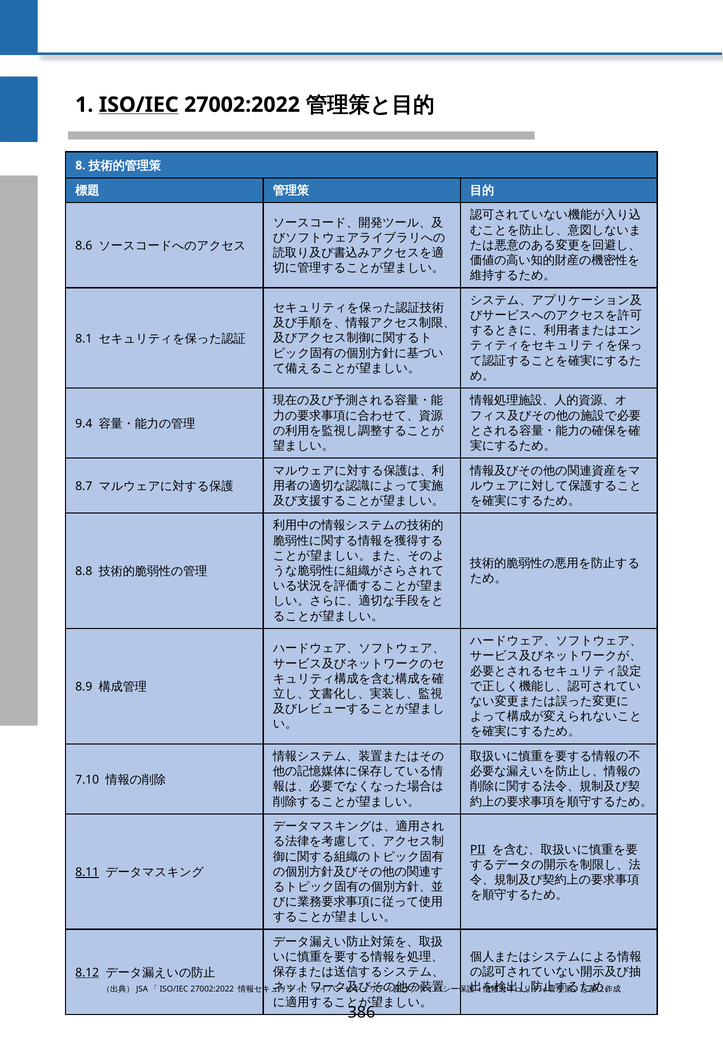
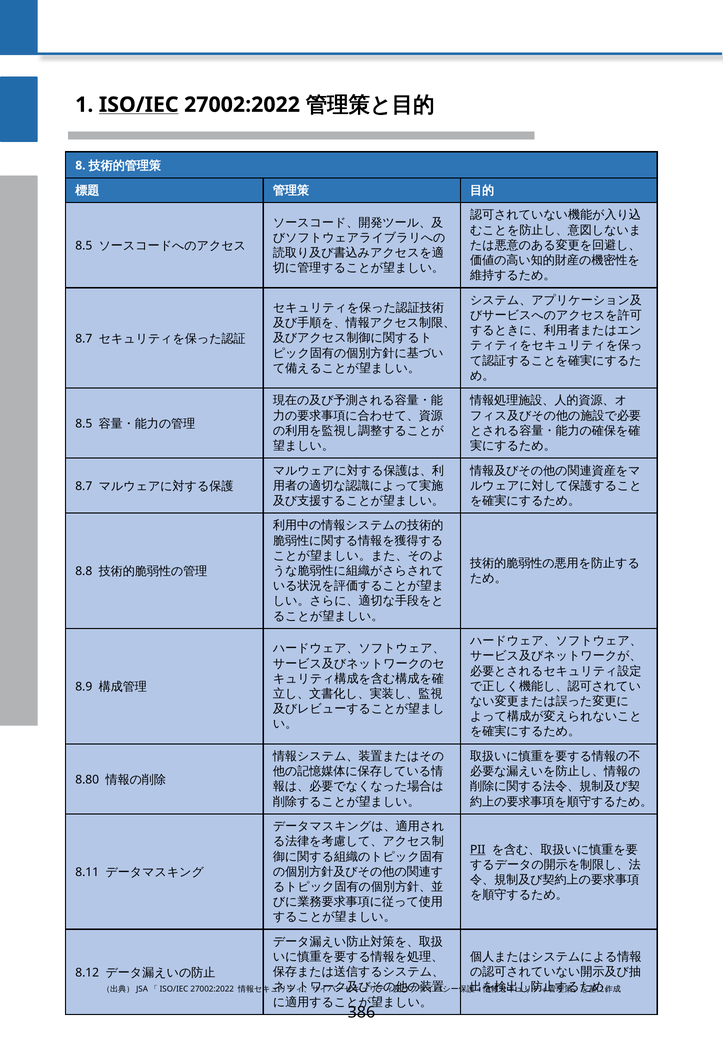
8.6: 8.6 -> 8.5 (84, 246)
8.1: 8.1 -> 8.7 (84, 339)
9.4: 9.4 -> 8.5 (84, 424)
7.10: 7.10 -> 8.80 (87, 780)
8.11 underline: present -> none (87, 873)
8.12 underline: present -> none (87, 973)
